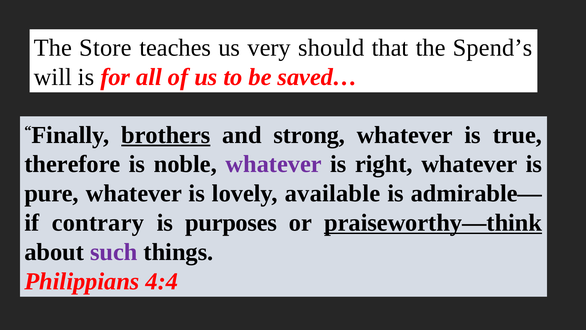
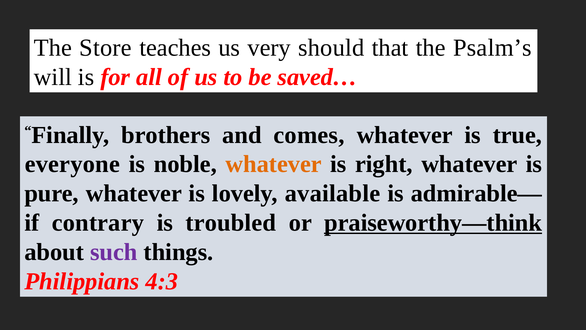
Spend’s: Spend’s -> Psalm’s (492, 48)
brothers underline: present -> none (166, 135)
strong: strong -> comes (309, 135)
therefore: therefore -> everyone (72, 164)
whatever colour: purple -> orange (274, 164)
purposes: purposes -> troubled (231, 223)
4:4: 4:4 -> 4:3 (162, 281)
